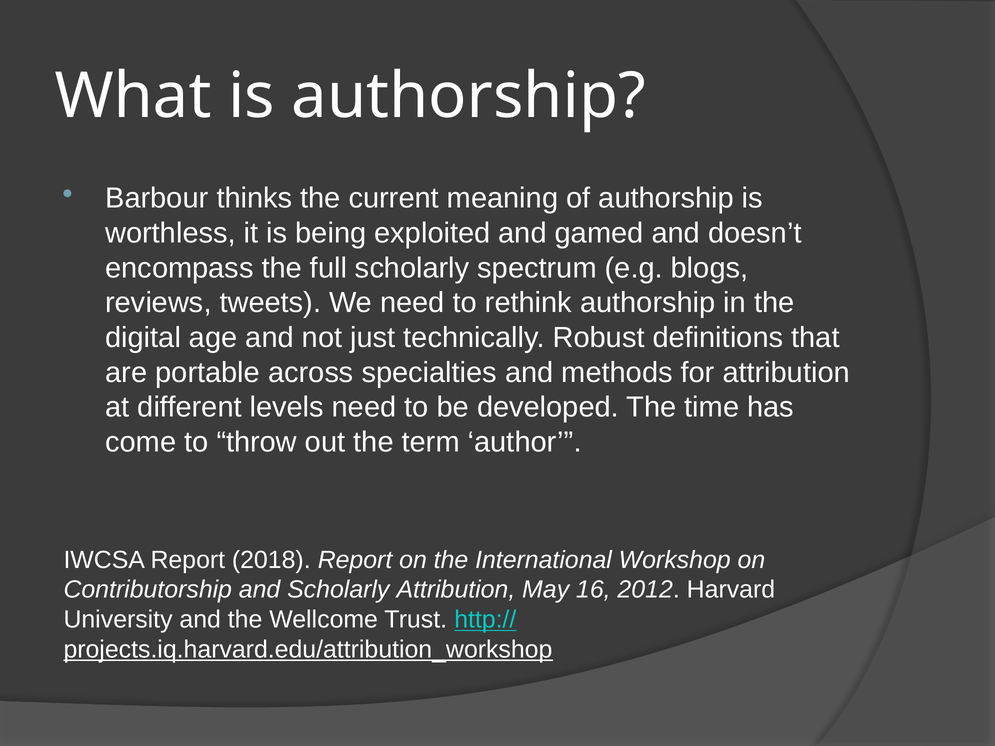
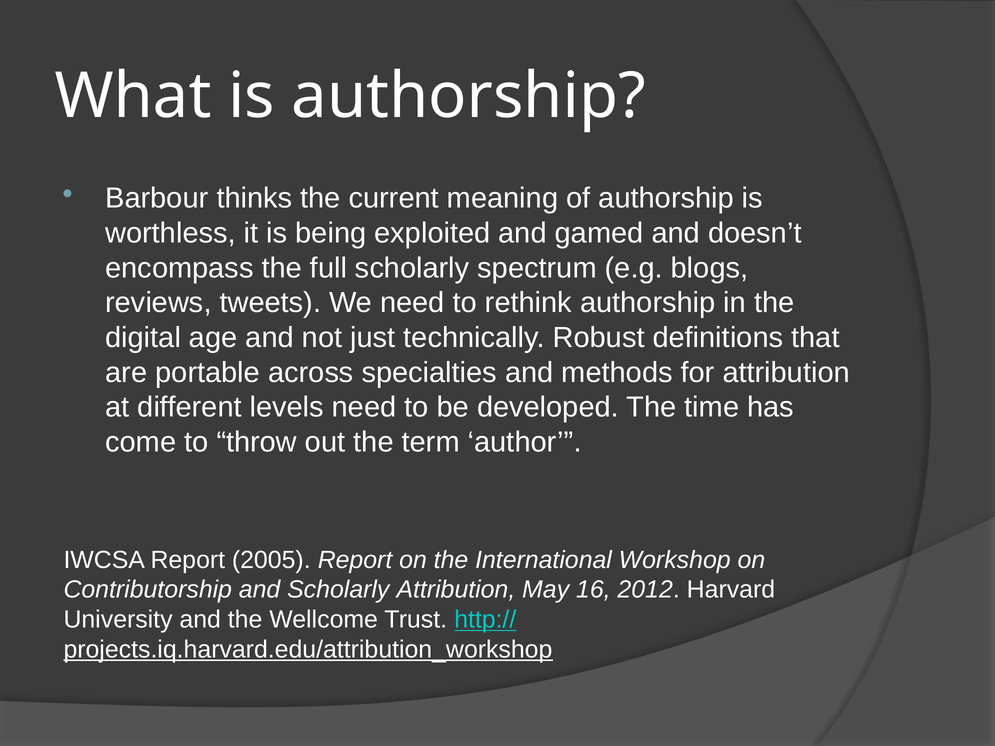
2018: 2018 -> 2005 (271, 560)
